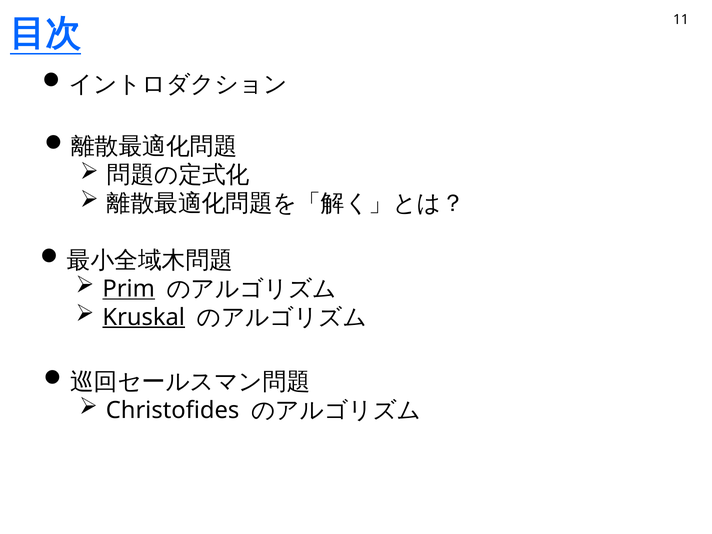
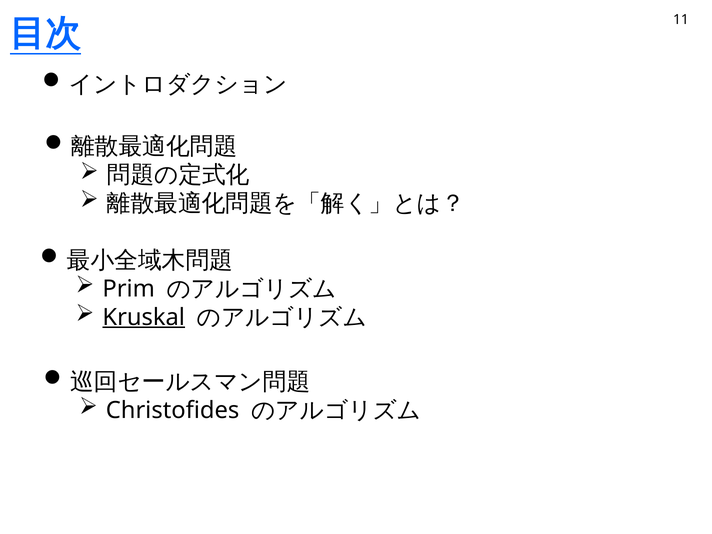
Prim underline: present -> none (129, 289)
